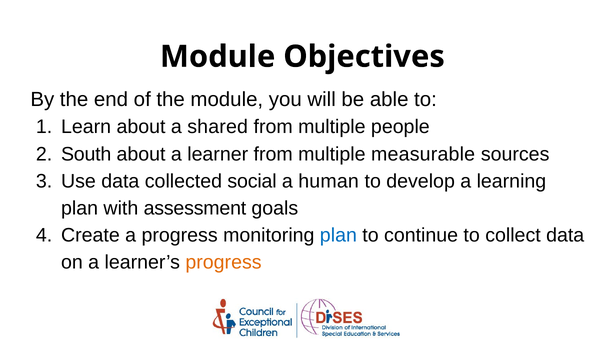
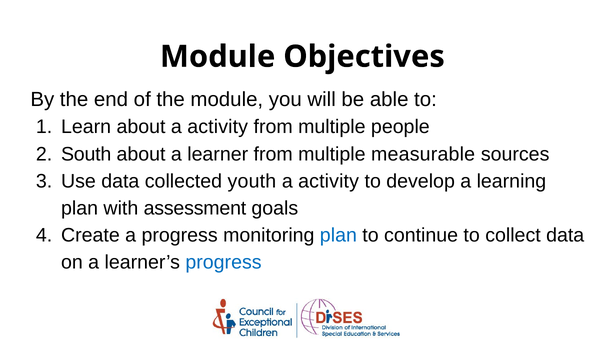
about a shared: shared -> activity (218, 127)
social: social -> youth (252, 181)
human: human -> activity (329, 181)
progress colour: orange -> blue (224, 262)
